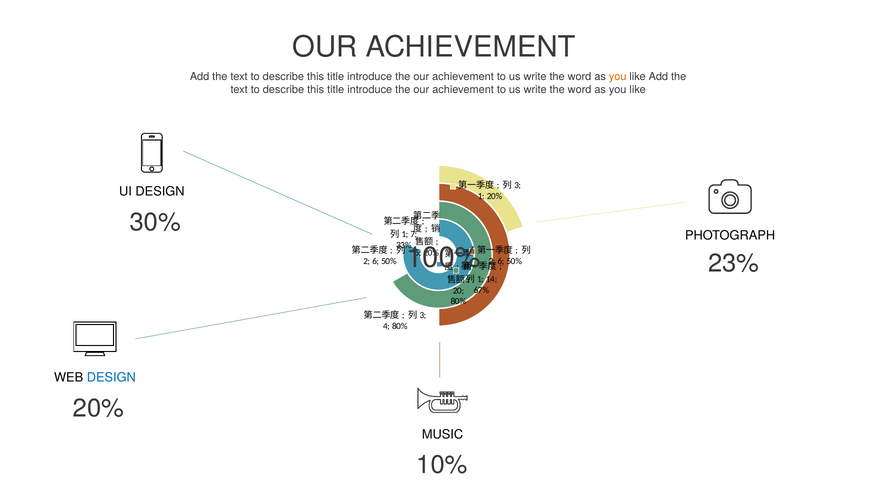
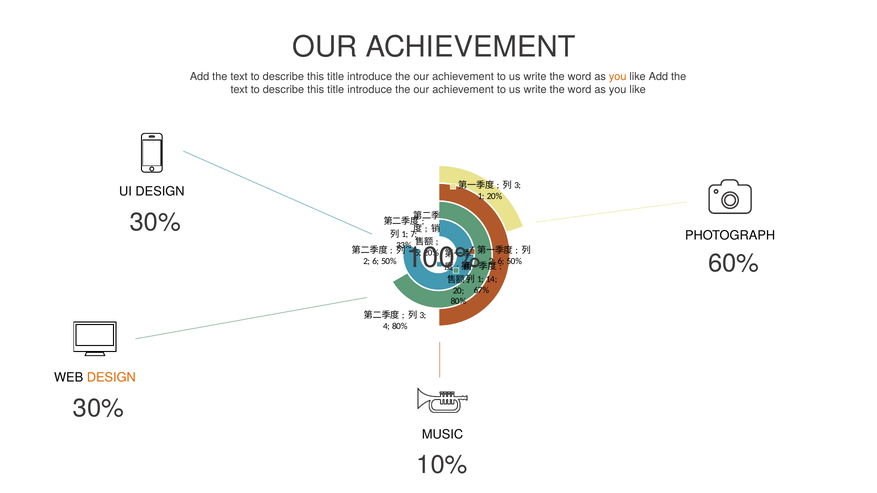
23%: 23% -> 60% (734, 263)
DESIGN colour: blue -> orange (111, 378)
20%: 20% -> 30% (98, 409)
